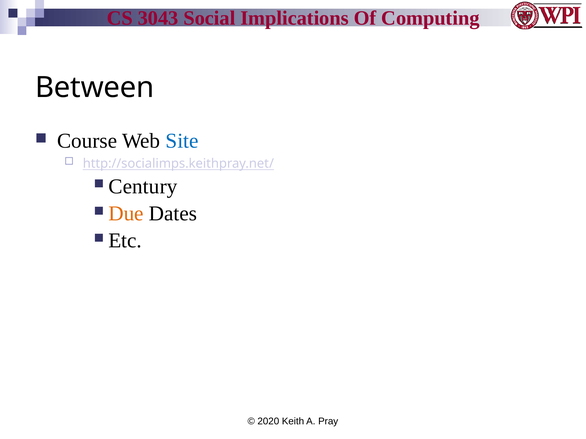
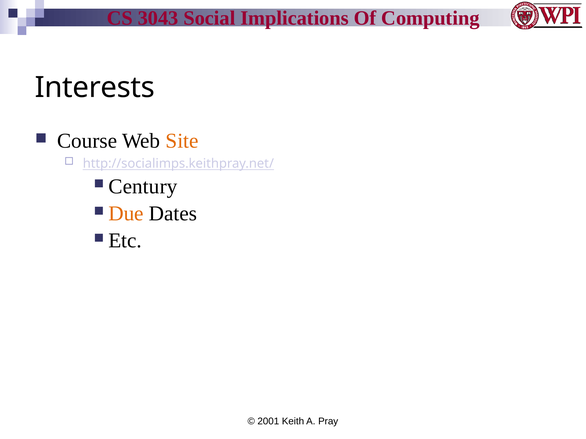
Between: Between -> Interests (95, 88)
Site colour: blue -> orange (182, 141)
2020: 2020 -> 2001 (268, 422)
